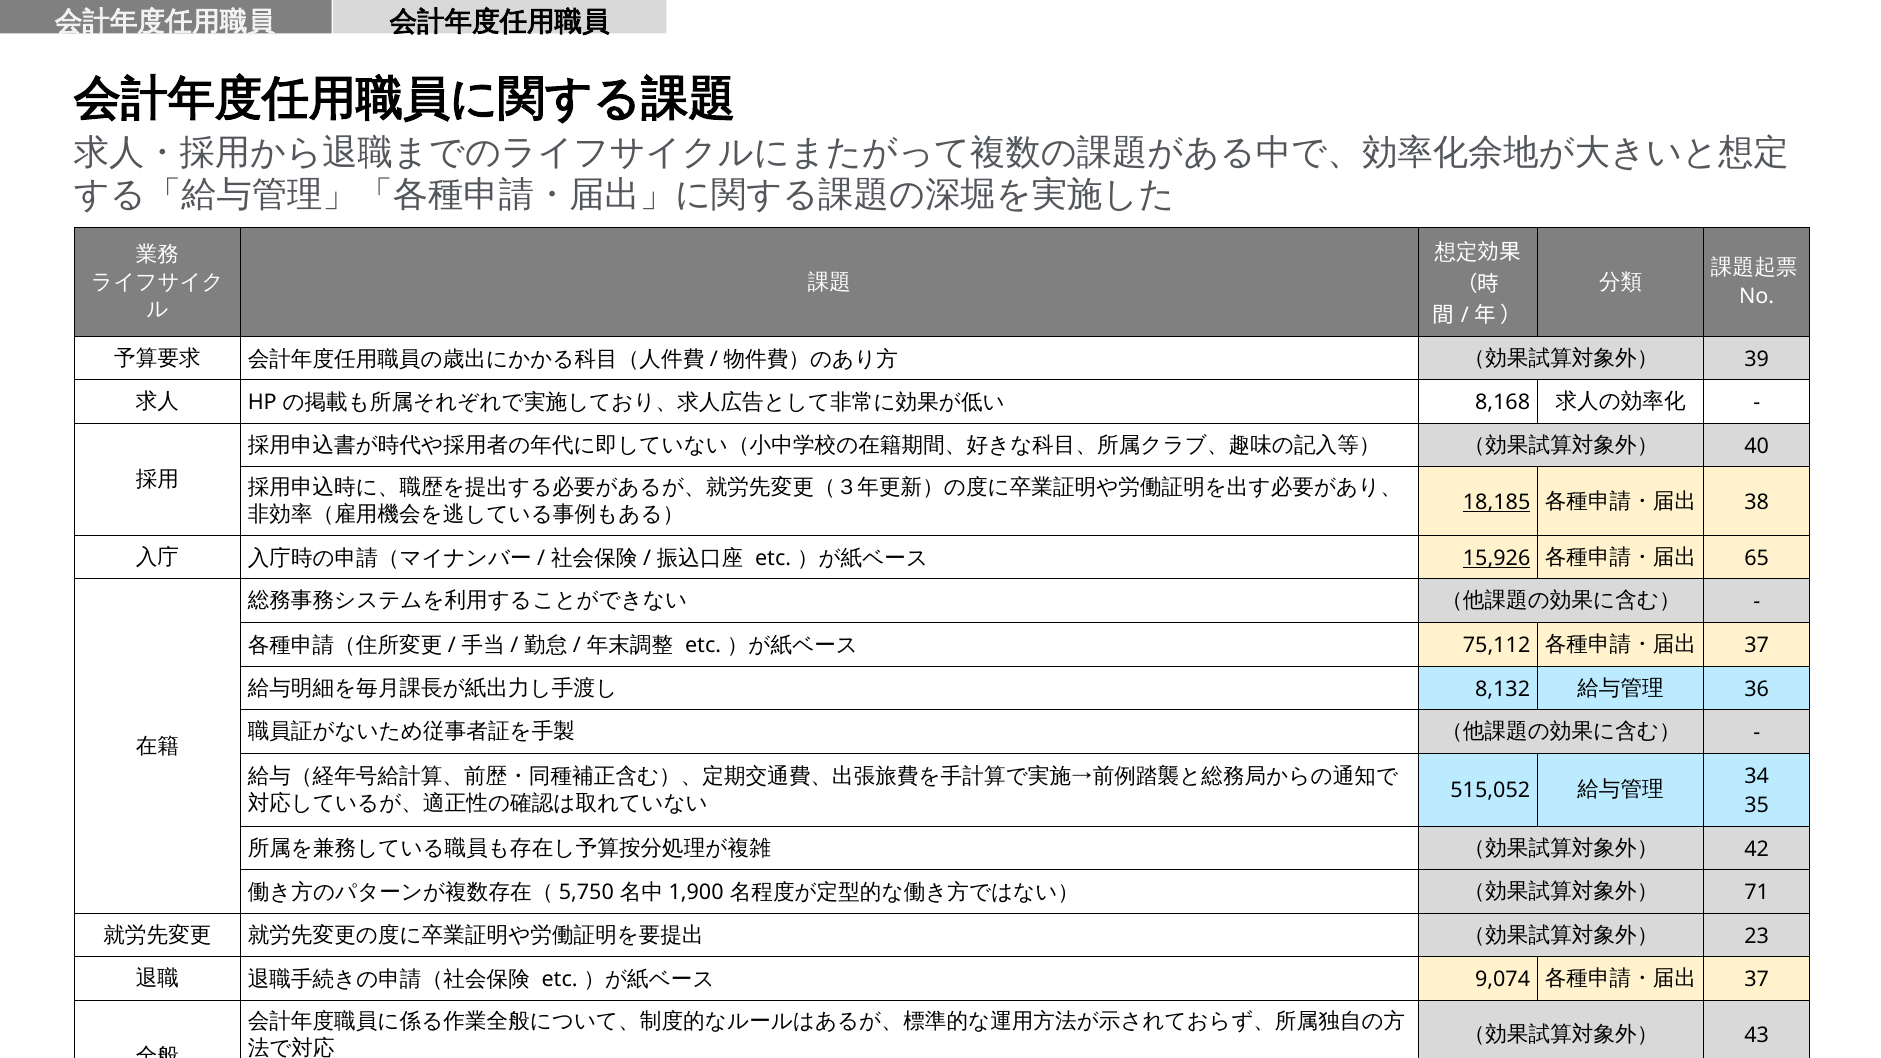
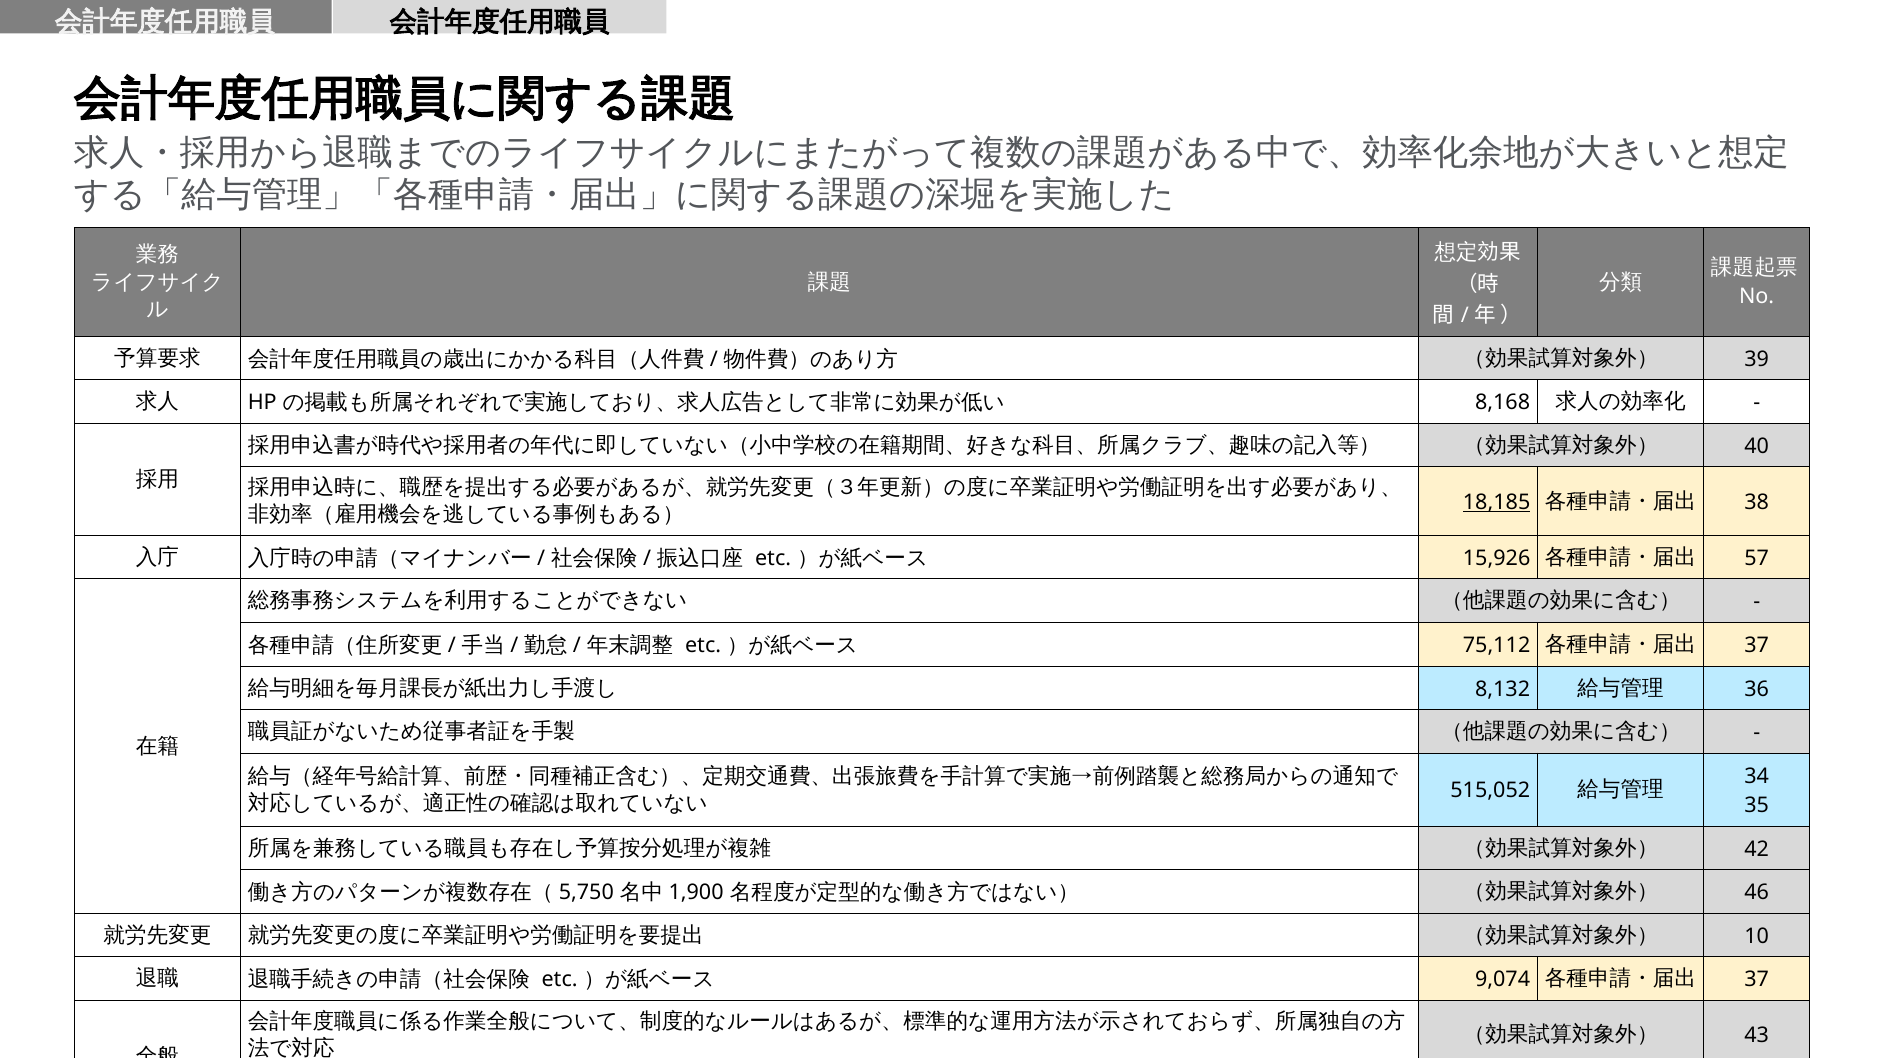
15,926 underline: present -> none (1497, 558)
65: 65 -> 57 (1757, 558)
71: 71 -> 46 (1757, 893)
23: 23 -> 10 (1757, 936)
